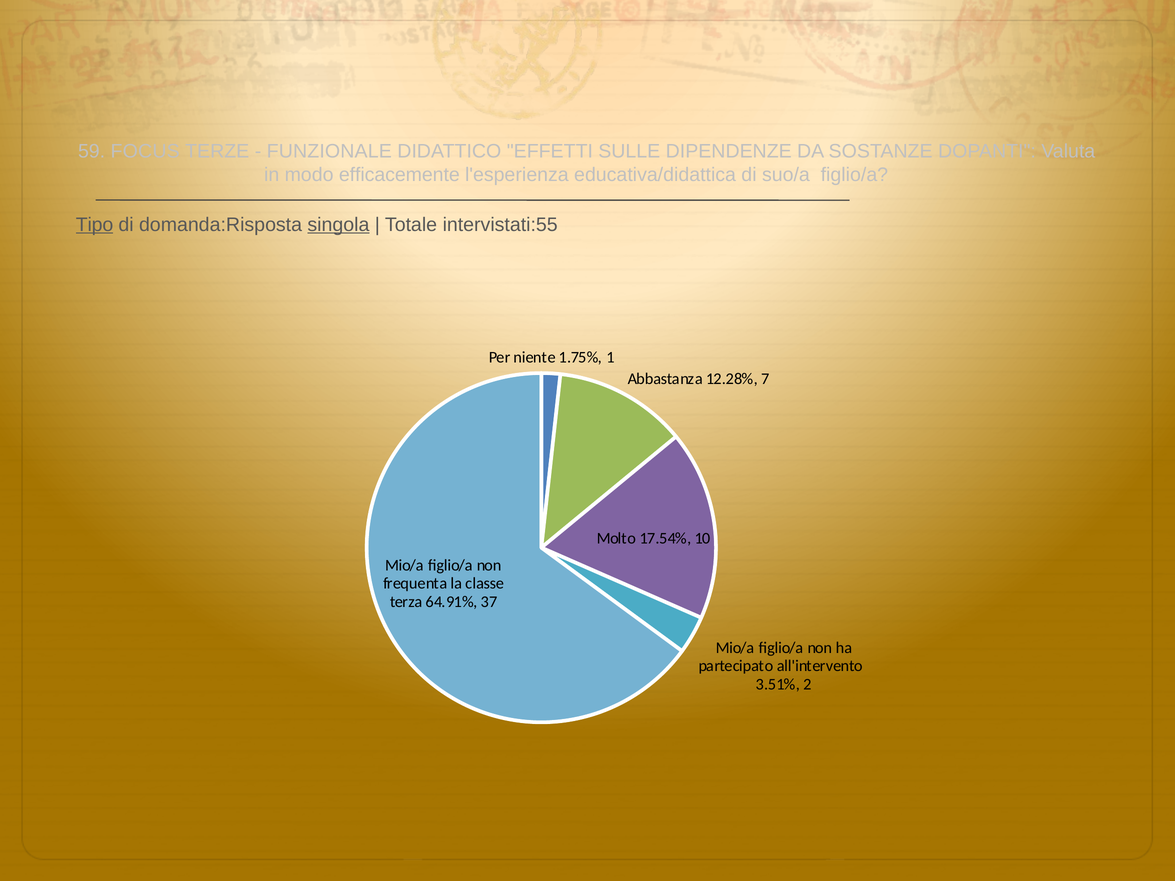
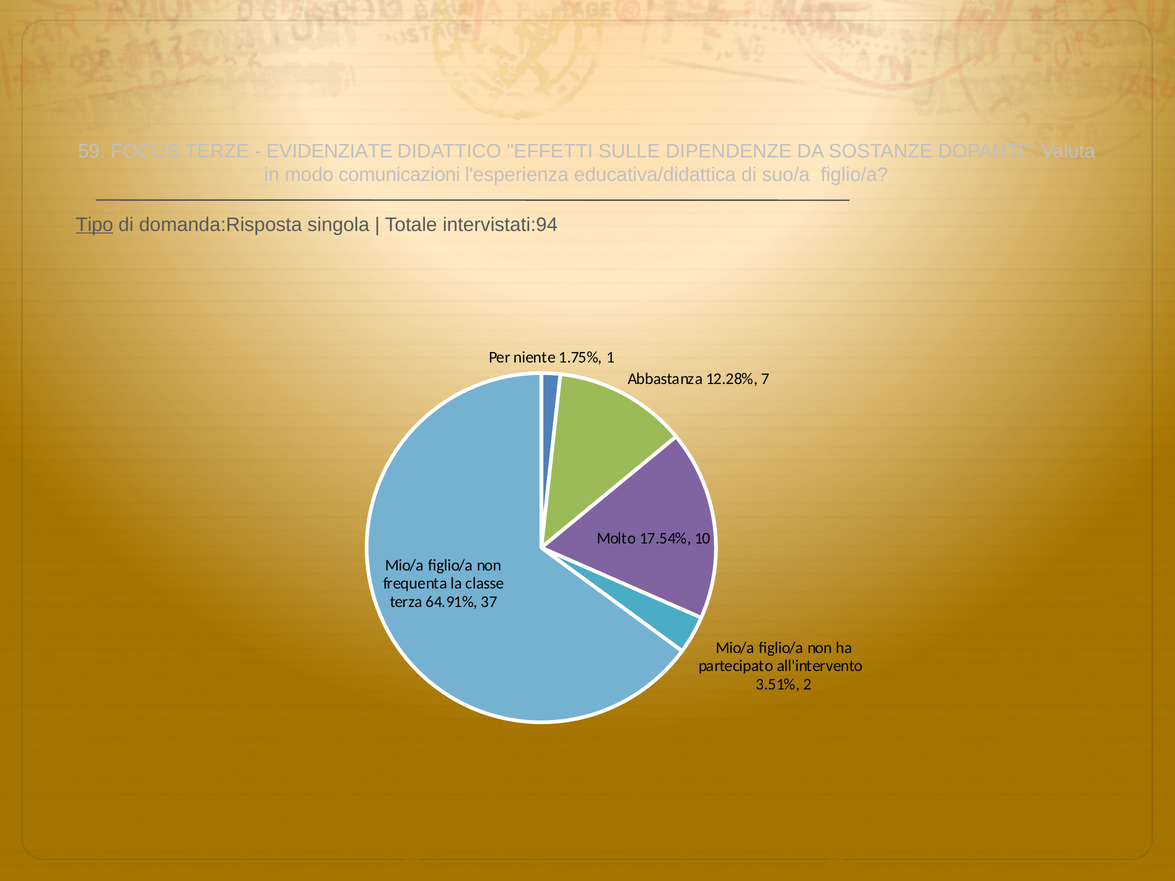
FUNZIONALE: FUNZIONALE -> EVIDENZIATE (329, 151)
efficacemente: efficacemente -> comunicazioni (399, 175)
singola underline: present -> none (338, 225)
intervistati:55: intervistati:55 -> intervistati:94 (500, 225)
